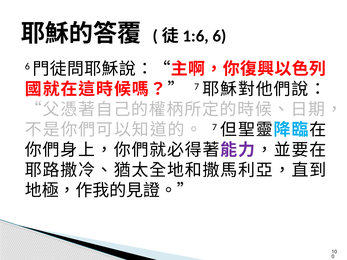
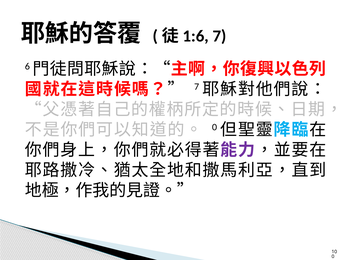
6: 6 -> 7 (220, 36)
7: 7 -> 0 (214, 127)
